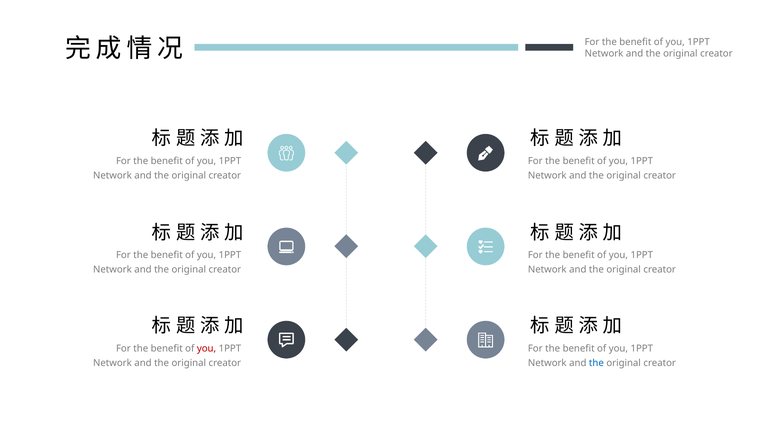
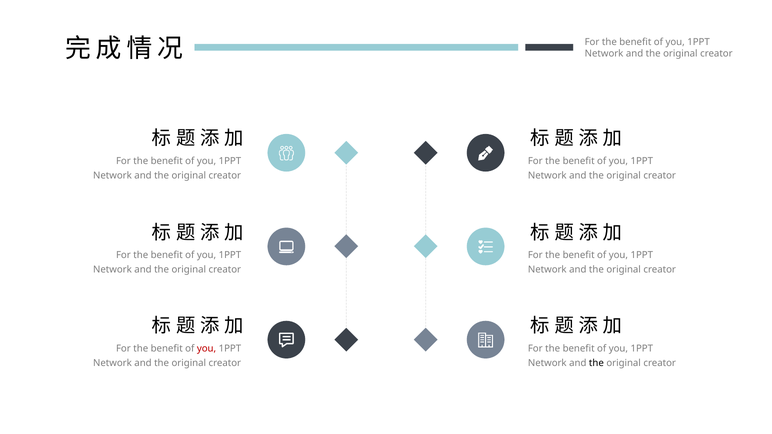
the colour: blue -> black (596, 363)
